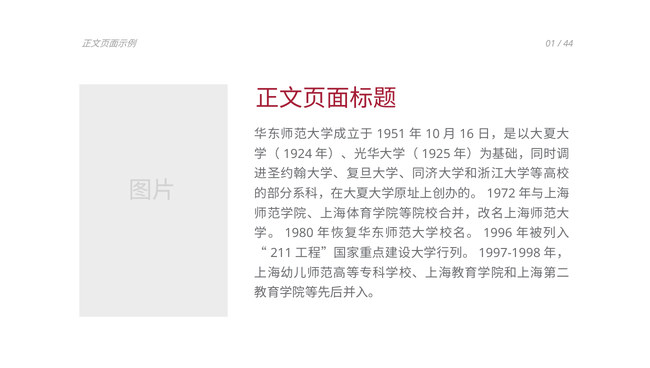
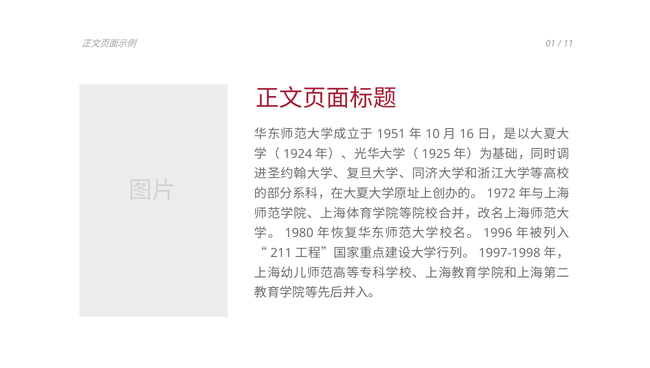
44: 44 -> 11 (568, 44)
